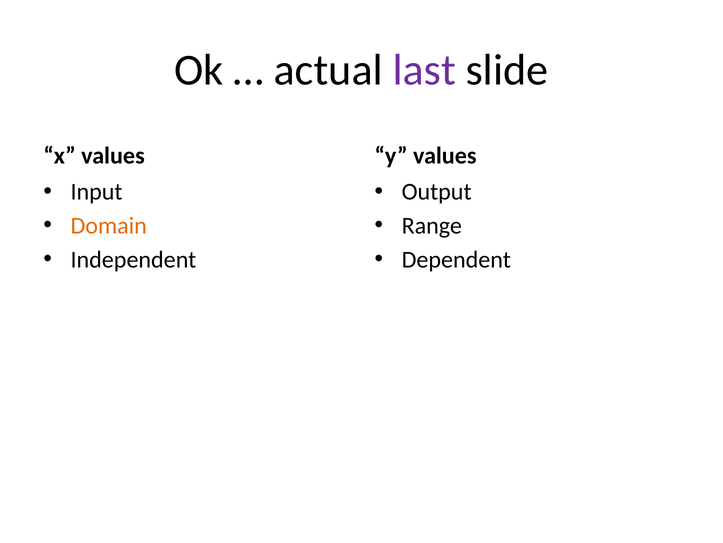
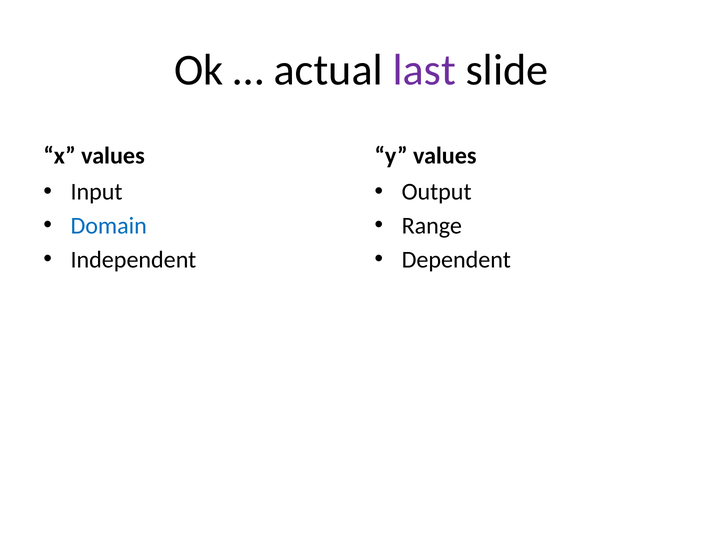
Domain colour: orange -> blue (109, 225)
